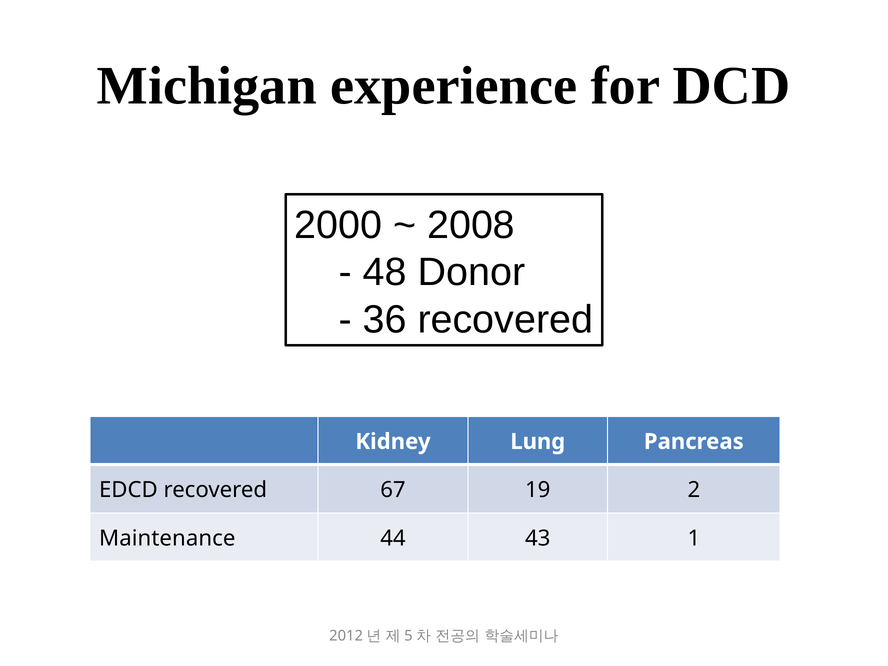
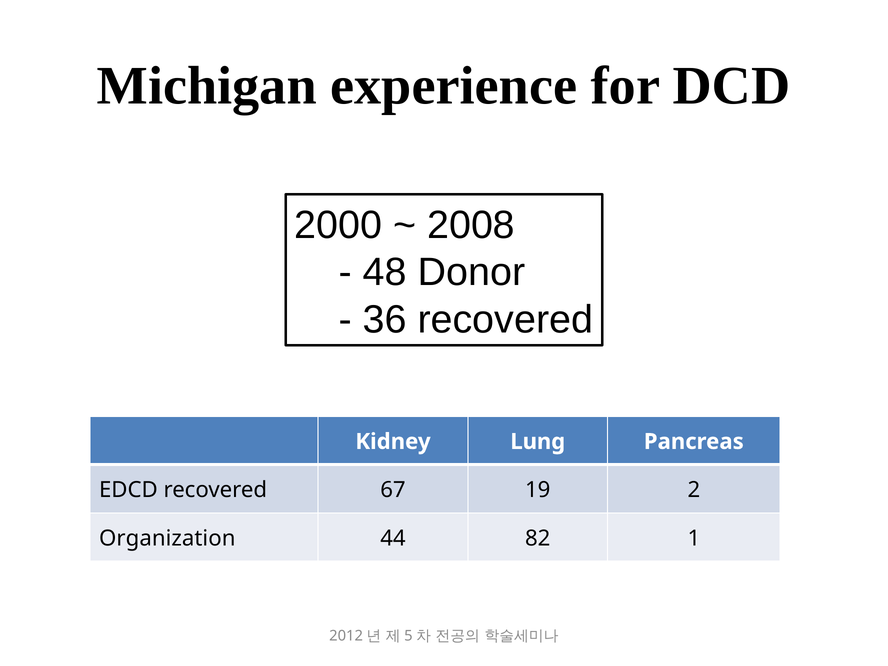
Maintenance: Maintenance -> Organization (167, 538)
43: 43 -> 82 (538, 538)
